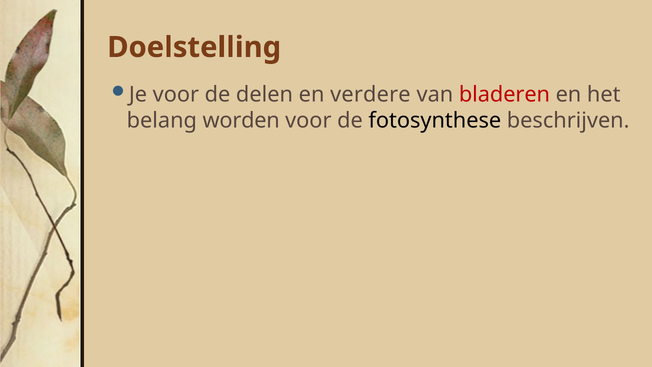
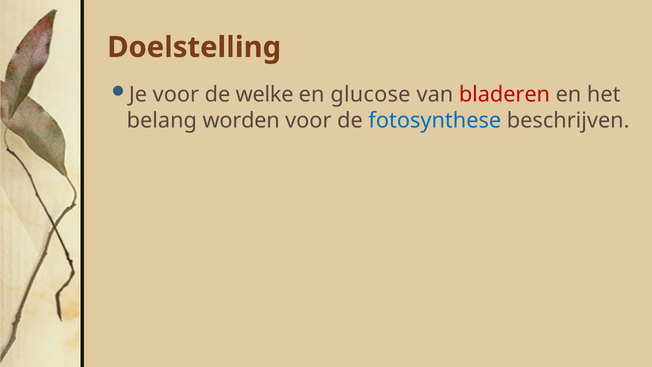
delen: delen -> welke (265, 94)
verdere: verdere -> glucose (370, 94)
fotosynthese colour: black -> blue (435, 120)
